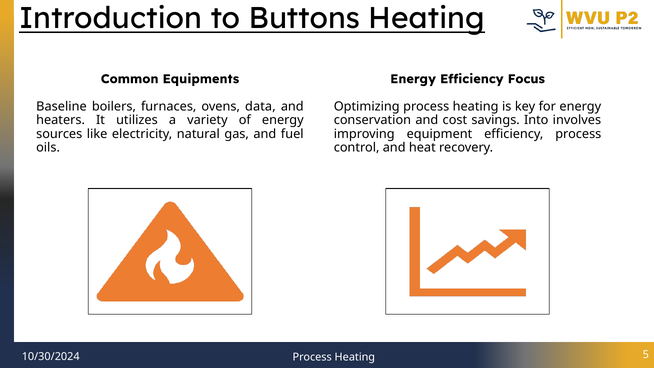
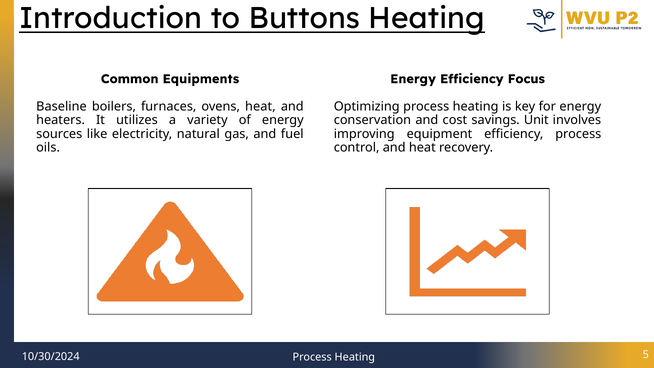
ovens data: data -> heat (260, 106)
Into: Into -> Unit (536, 120)
